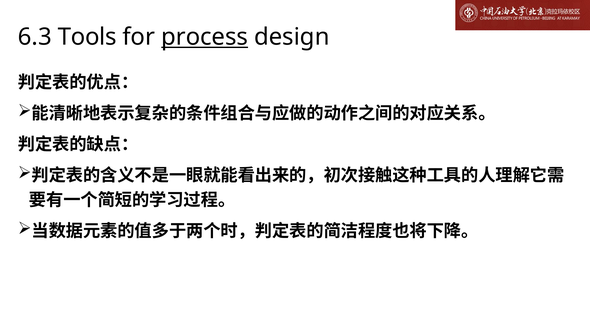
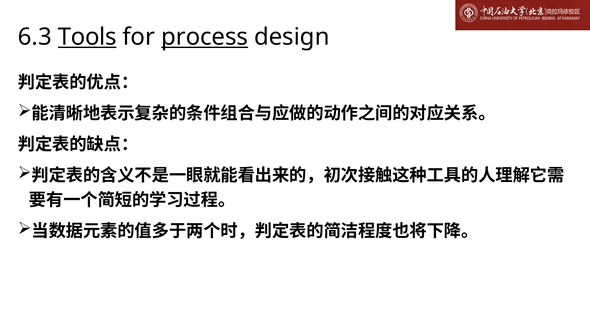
Tools underline: none -> present (87, 37)
